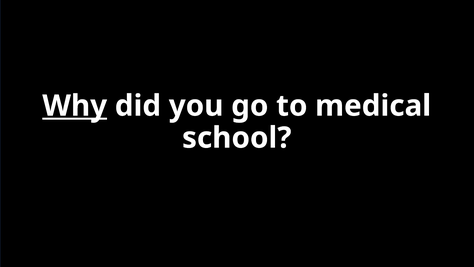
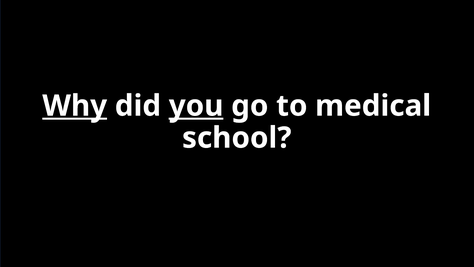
you underline: none -> present (196, 106)
